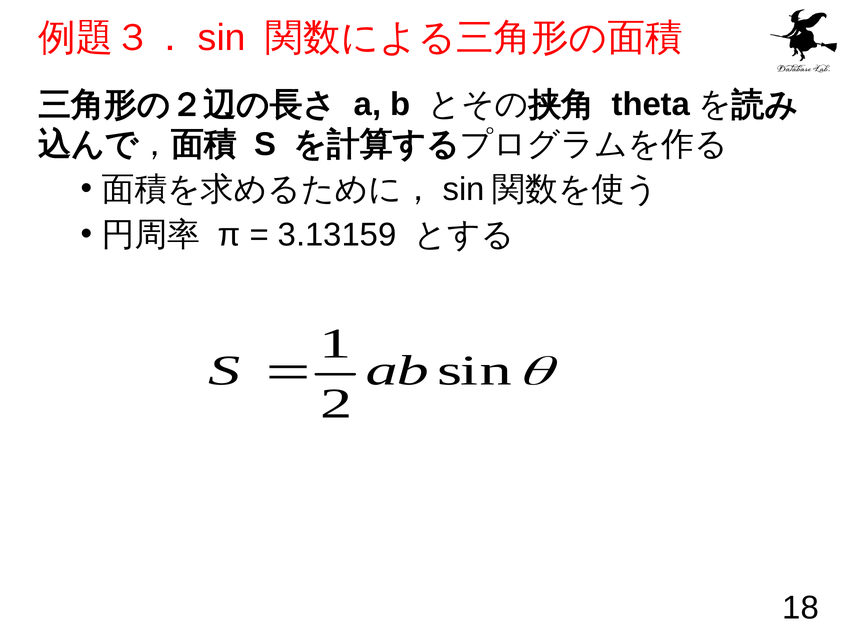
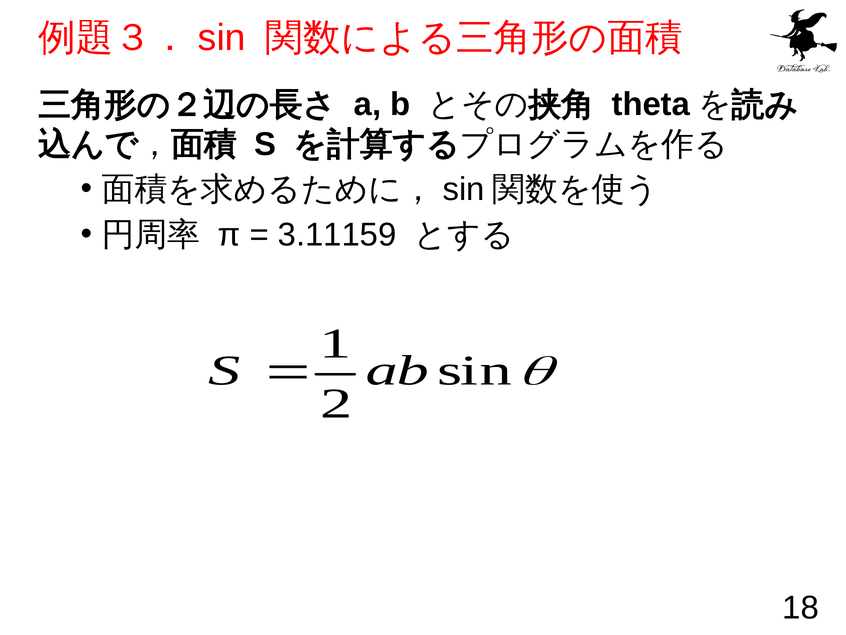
3.13159: 3.13159 -> 3.11159 (337, 235)
